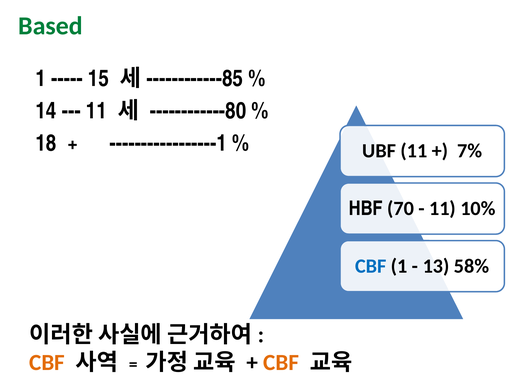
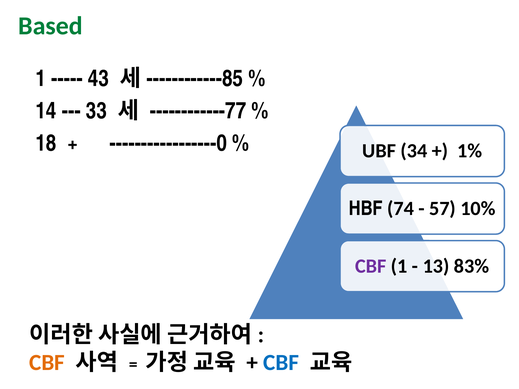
15: 15 -> 43 (98, 79)
11: 11 -> 33 (96, 111)
------------80: ------------80 -> ------------77 (198, 111)
-----------------1: -----------------1 -> -----------------0 (168, 143)
UBF 11: 11 -> 34 (414, 151)
7%: 7% -> 1% (470, 151)
70: 70 -> 74 (401, 209)
11: 11 -> 57 (443, 209)
CBF colour: blue -> purple (371, 266)
58%: 58% -> 83% (472, 266)
CBF colour: orange -> blue (281, 363)
